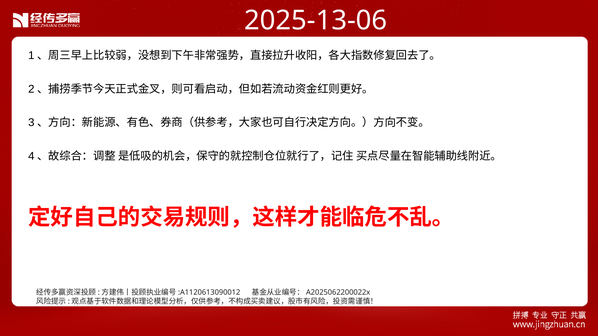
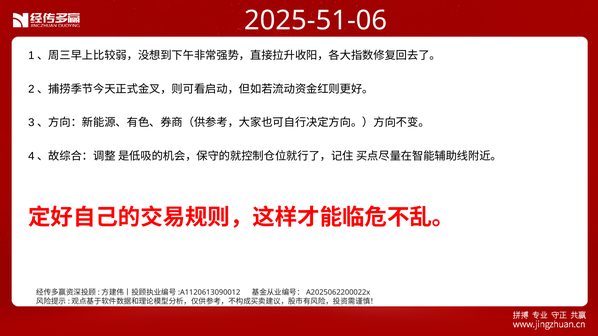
2025-13-06: 2025-13-06 -> 2025-51-06 (316, 21)
